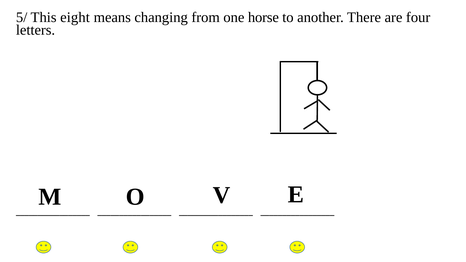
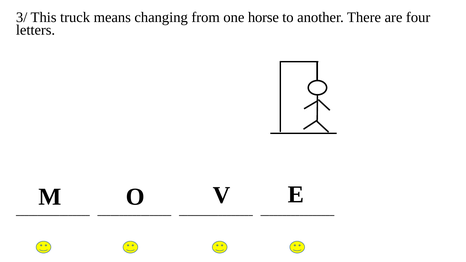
5/: 5/ -> 3/ (22, 17)
eight: eight -> truck (75, 17)
